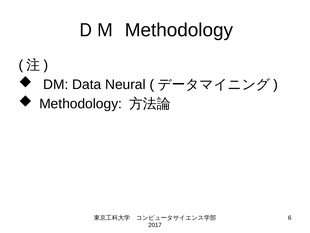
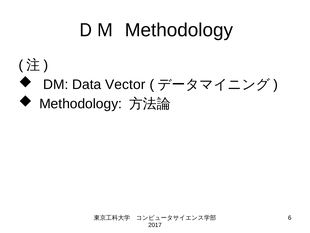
Neural: Neural -> Vector (125, 84)
